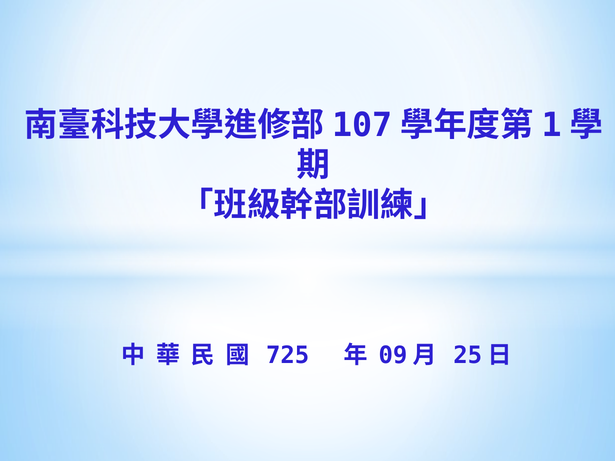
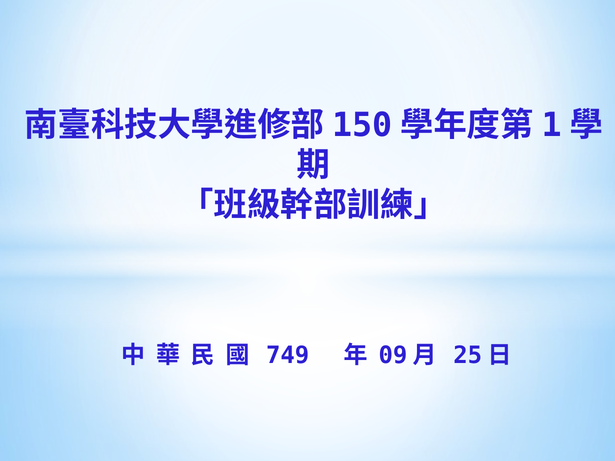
107: 107 -> 150 (362, 125)
725: 725 -> 749 (288, 355)
